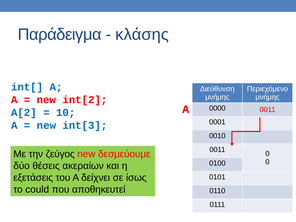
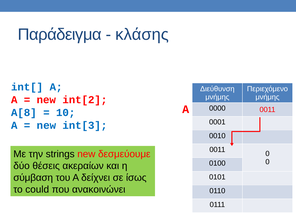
A[2: A[2 -> A[8 (24, 113)
ζεύγος: ζεύγος -> strings (60, 154)
εξετάσεις: εξετάσεις -> σύμβαση (33, 178)
αποθηκευτεί: αποθηκευτεί -> ανακοινώνει (99, 190)
